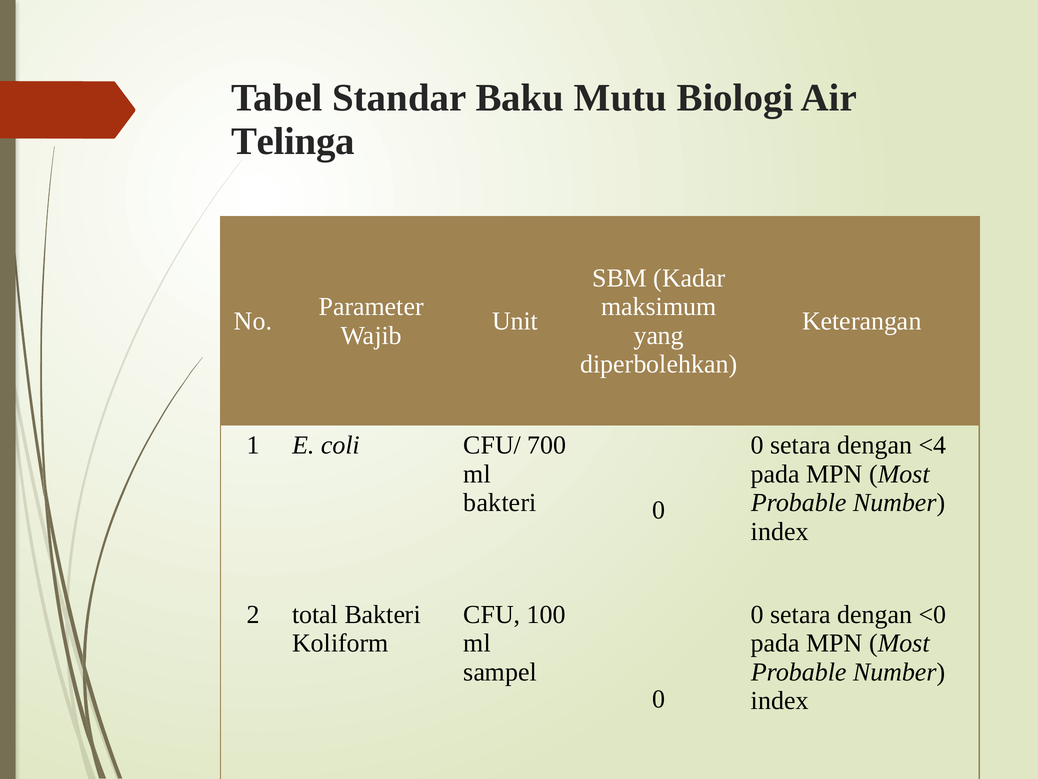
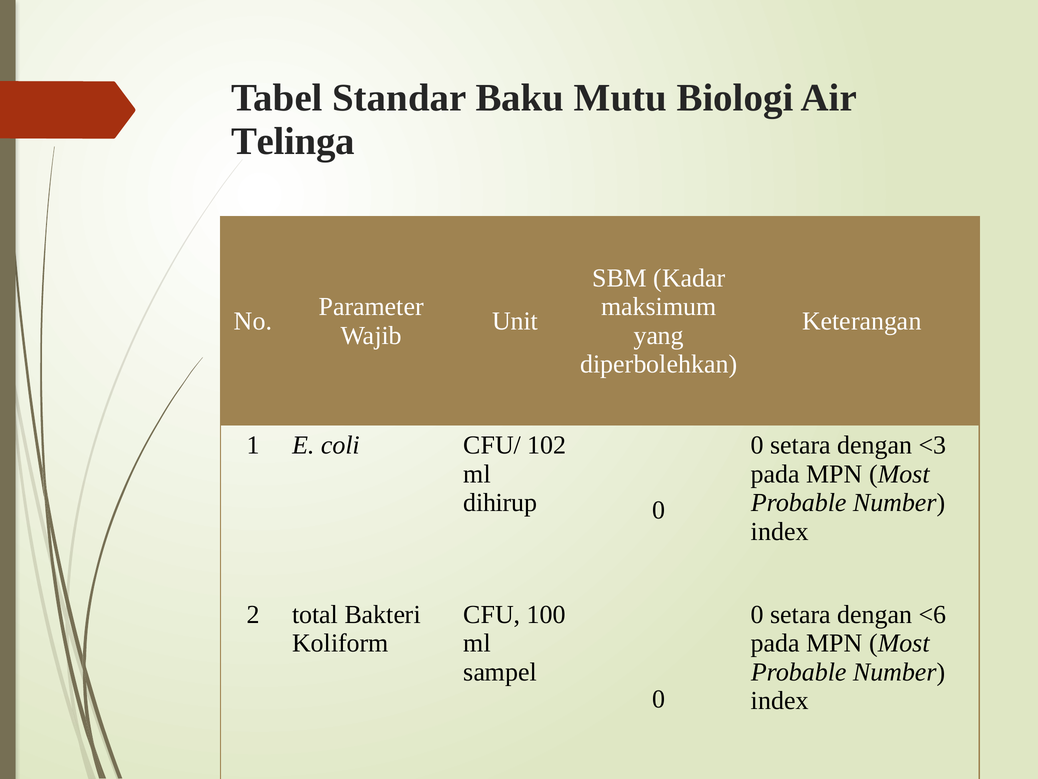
700: 700 -> 102 (547, 445)
<4: <4 -> <3 (932, 445)
bakteri: bakteri -> dihirup (500, 502)
<0: <0 -> <6 (932, 614)
